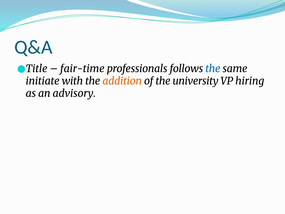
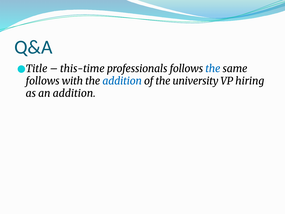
fair-time: fair-time -> this-time (82, 69)
initiate: initiate -> follows (43, 81)
addition colour: orange -> blue (122, 81)
an advisory: advisory -> addition (74, 93)
